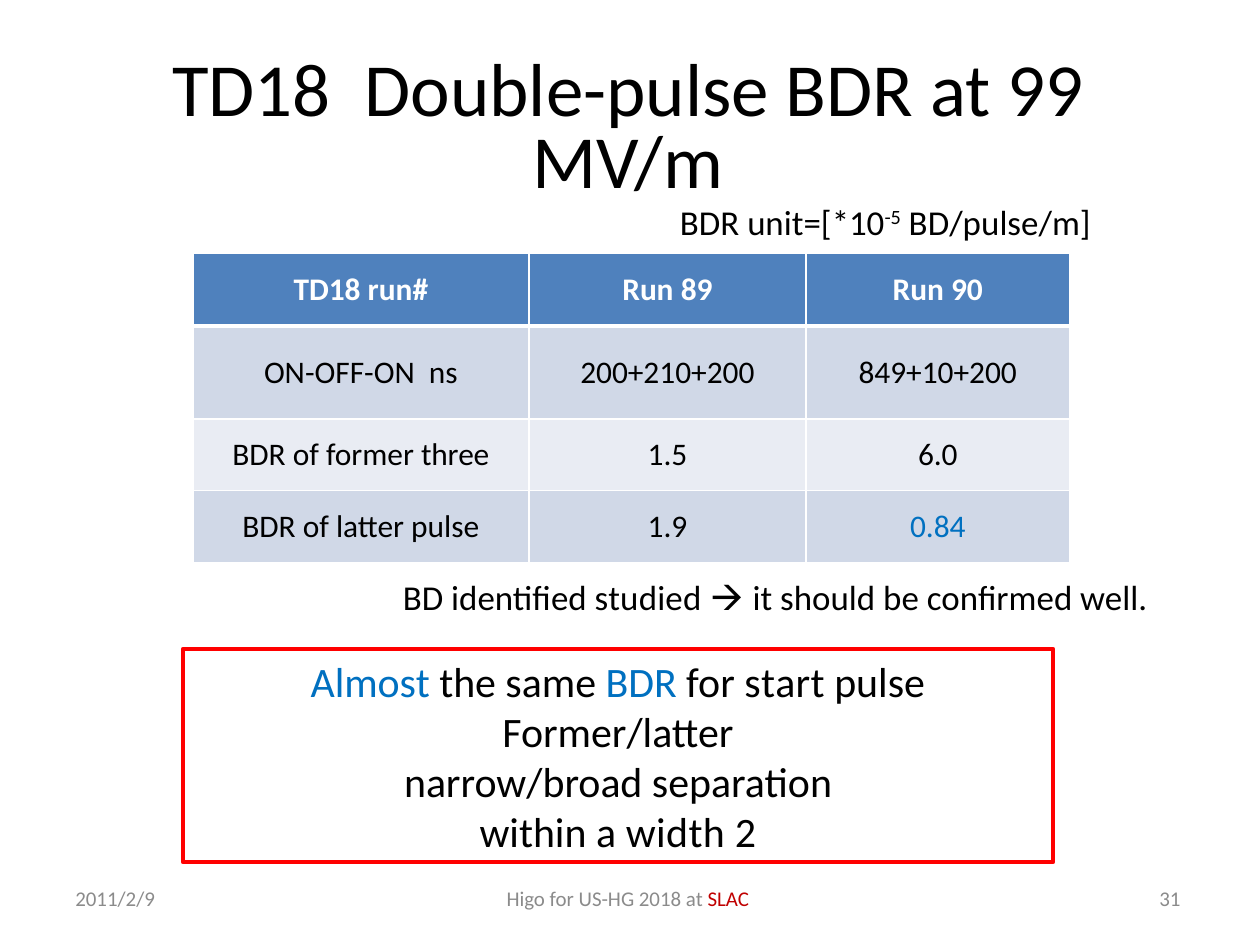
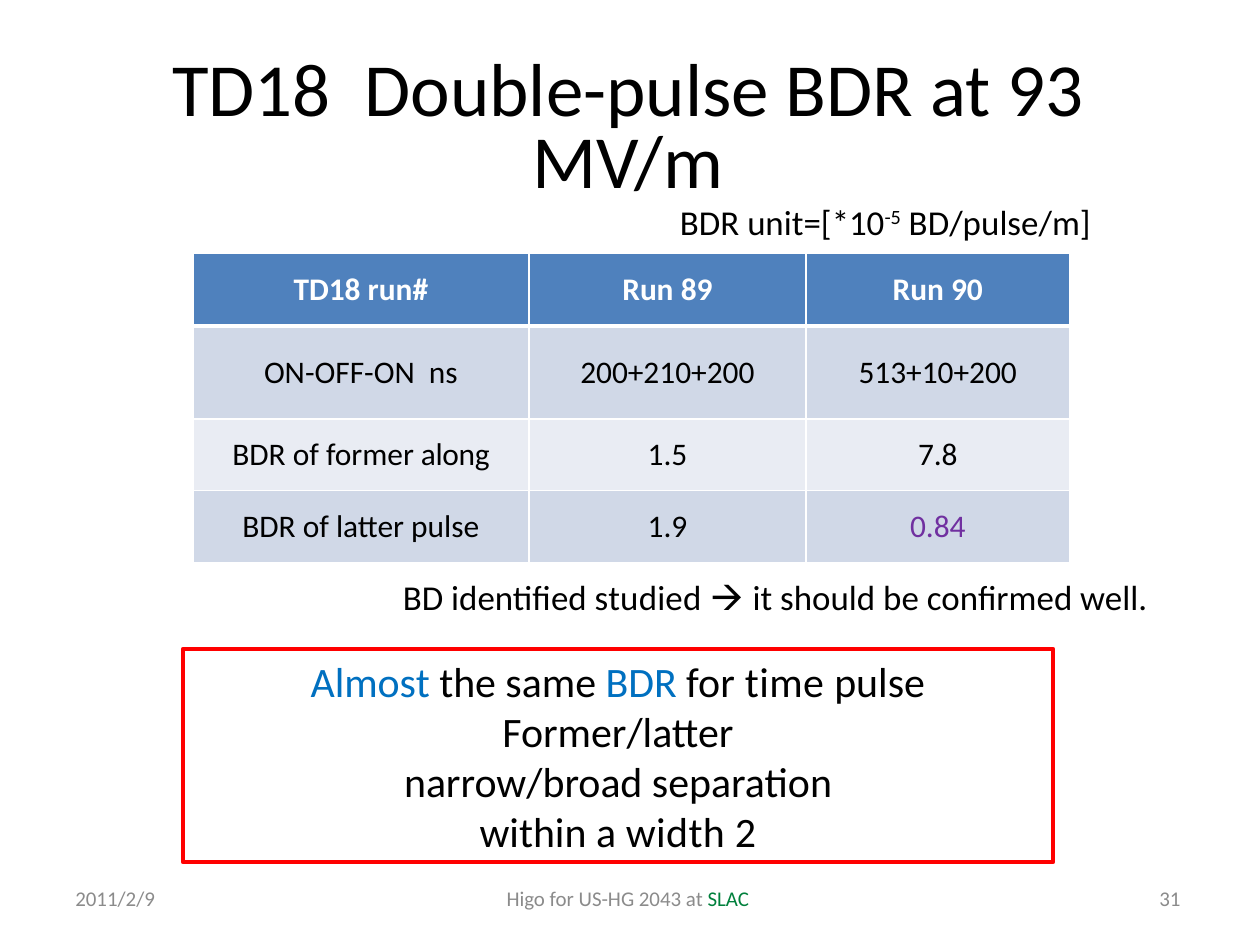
99: 99 -> 93 (1045, 91)
849+10+200: 849+10+200 -> 513+10+200 (938, 373)
three: three -> along (455, 455)
6.0: 6.0 -> 7.8 (938, 455)
0.84 colour: blue -> purple (938, 527)
start: start -> time (784, 683)
2018: 2018 -> 2043 (660, 900)
SLAC colour: red -> green (728, 900)
